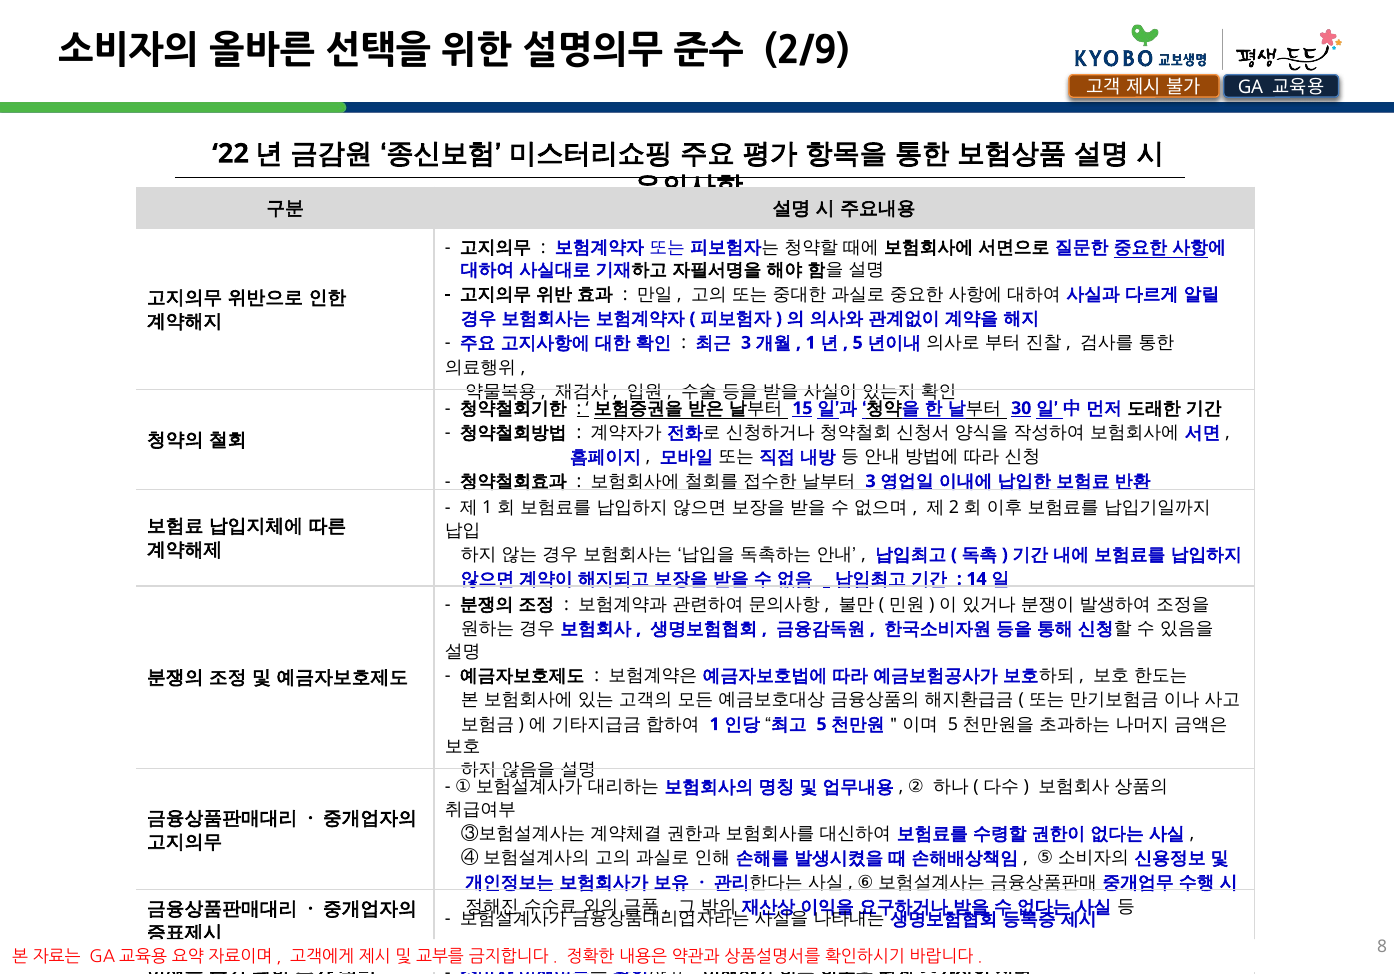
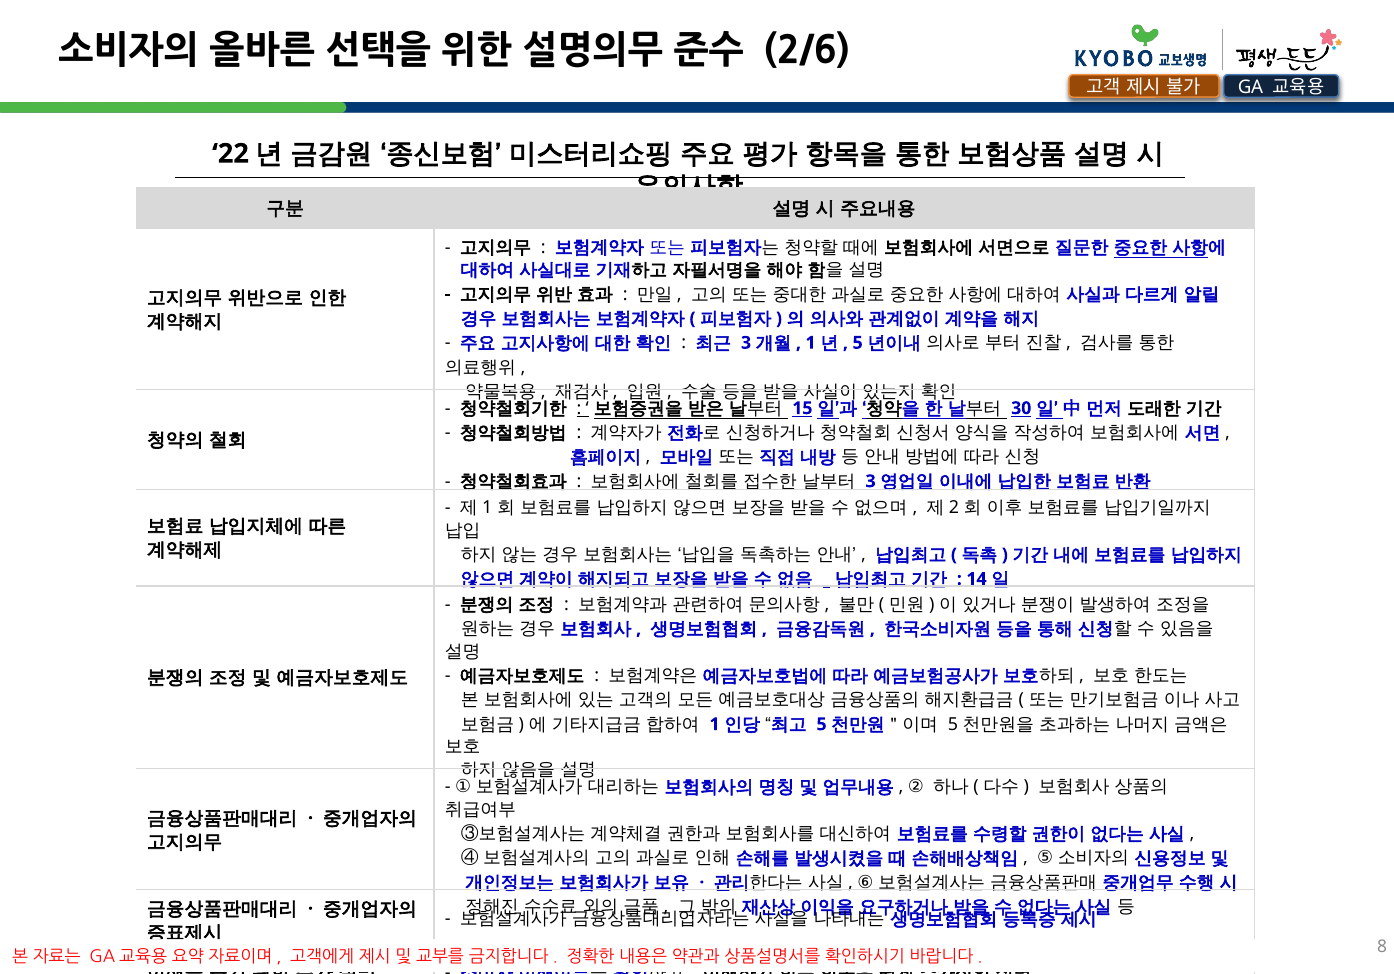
2/9: 2/9 -> 2/6 (807, 51)
